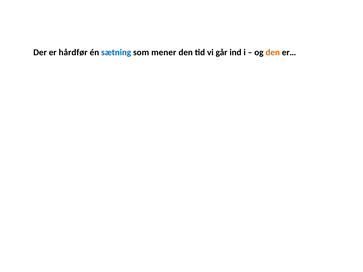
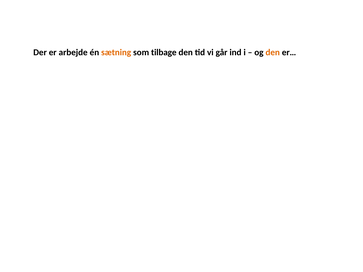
hårdfør: hårdfør -> arbejde (73, 52)
sætning colour: blue -> orange (116, 52)
mener: mener -> tilbage (164, 52)
